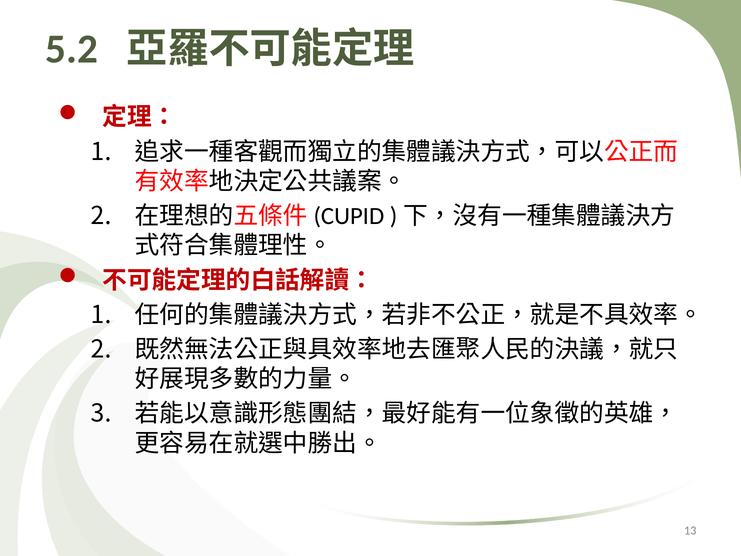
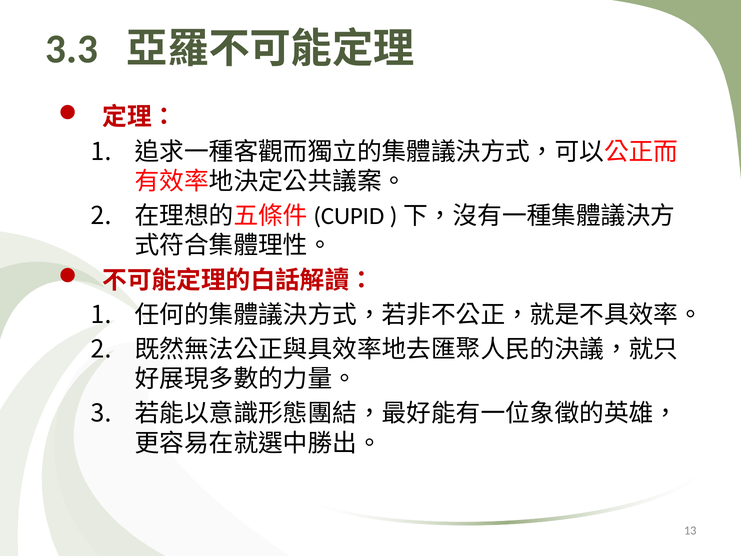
5.2: 5.2 -> 3.3 (72, 49)
